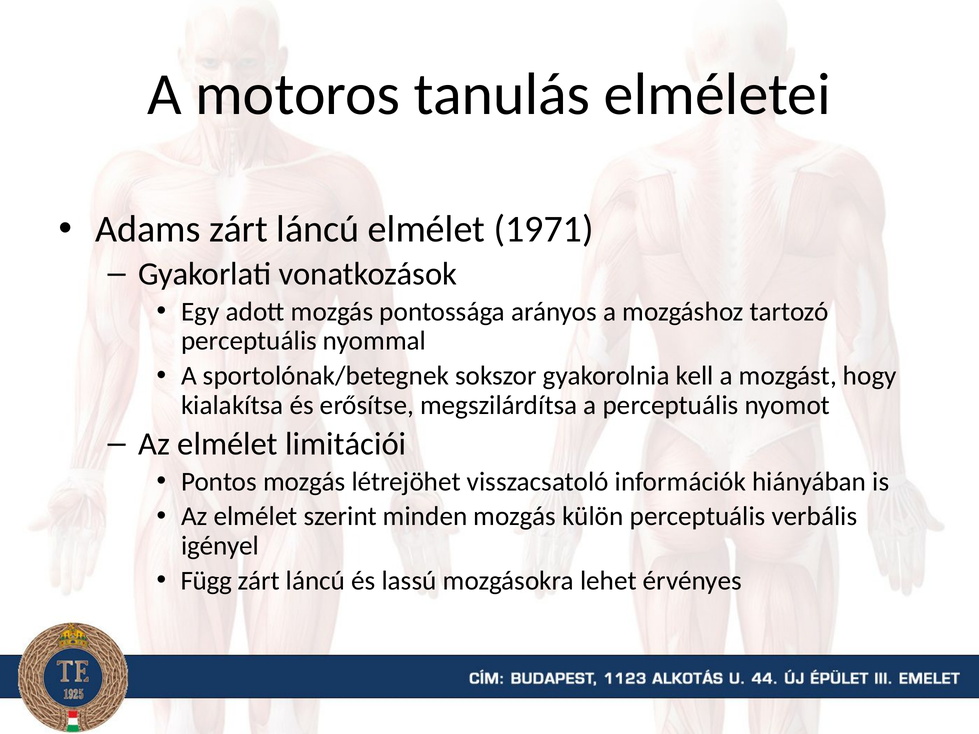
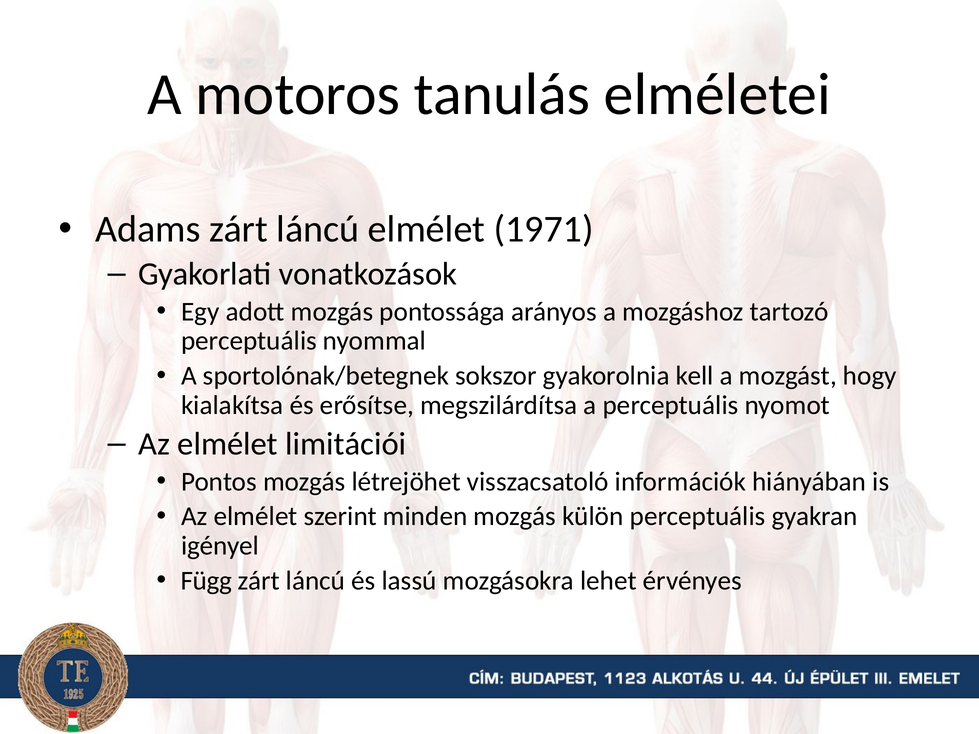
verbális: verbális -> gyakran (815, 517)
